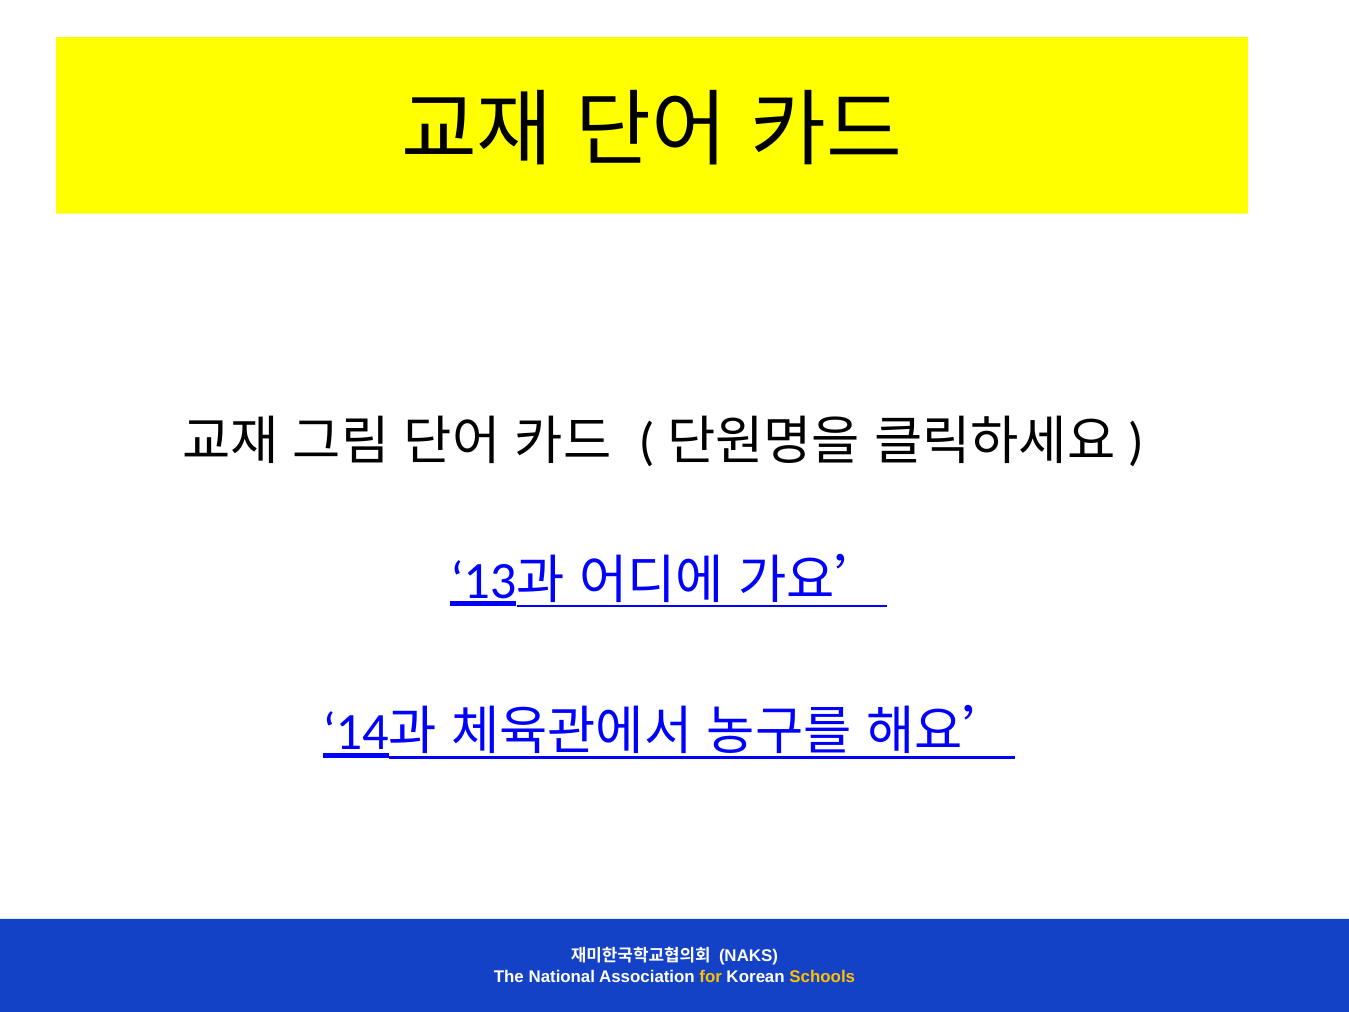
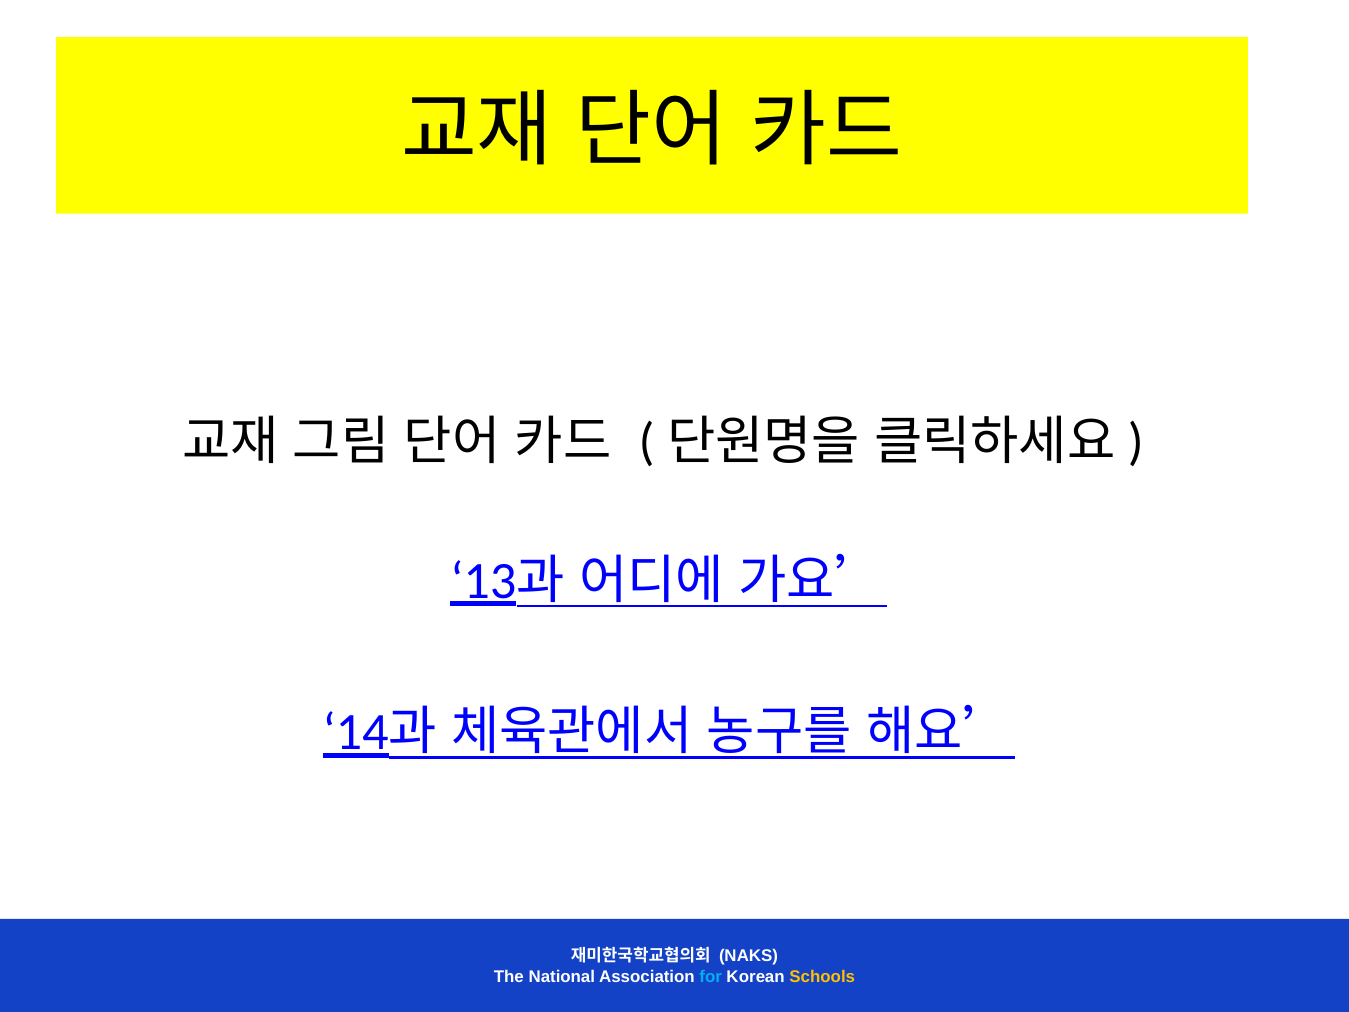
for colour: yellow -> light blue (711, 976)
